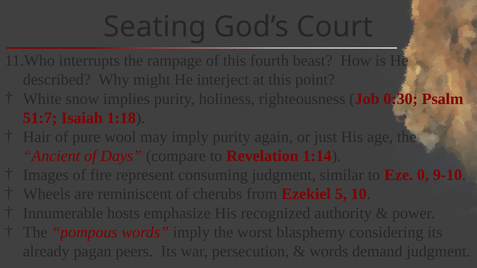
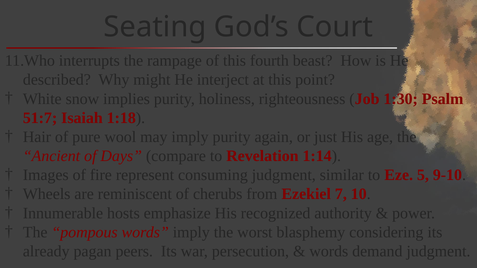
0:30: 0:30 -> 1:30 (401, 99)
0: 0 -> 5 (423, 175)
5: 5 -> 7 (341, 194)
